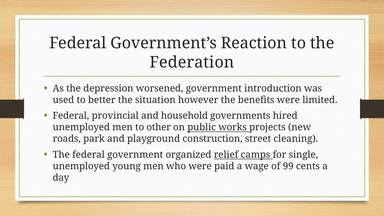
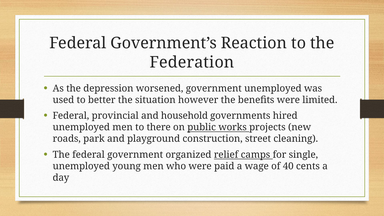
government introduction: introduction -> unemployed (273, 88)
other: other -> there (159, 127)
99: 99 -> 40 (288, 166)
